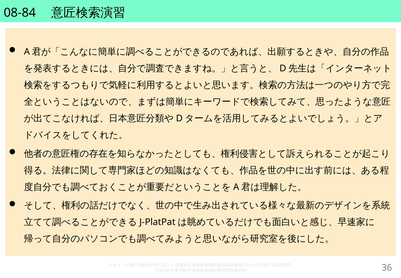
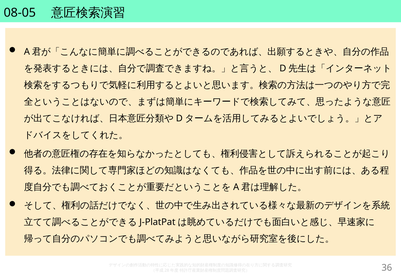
08-84: 08-84 -> 08-05 (20, 13)
